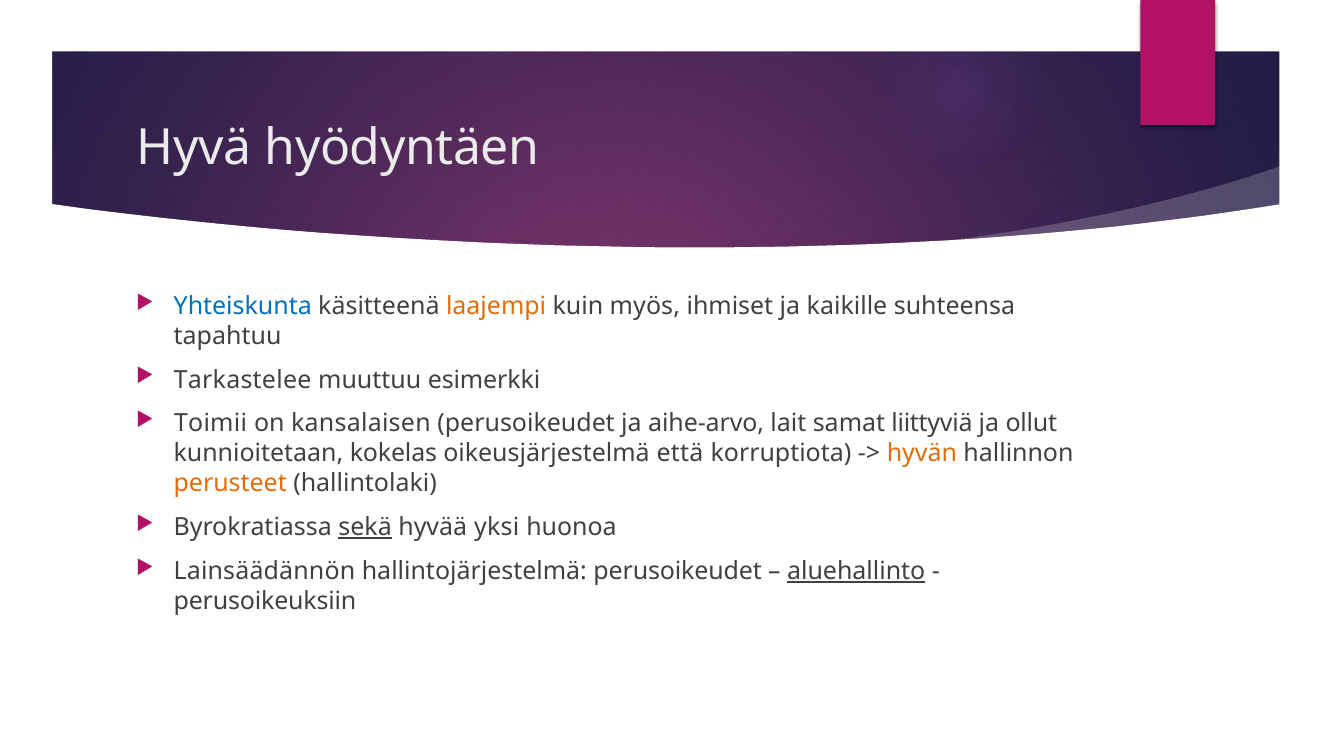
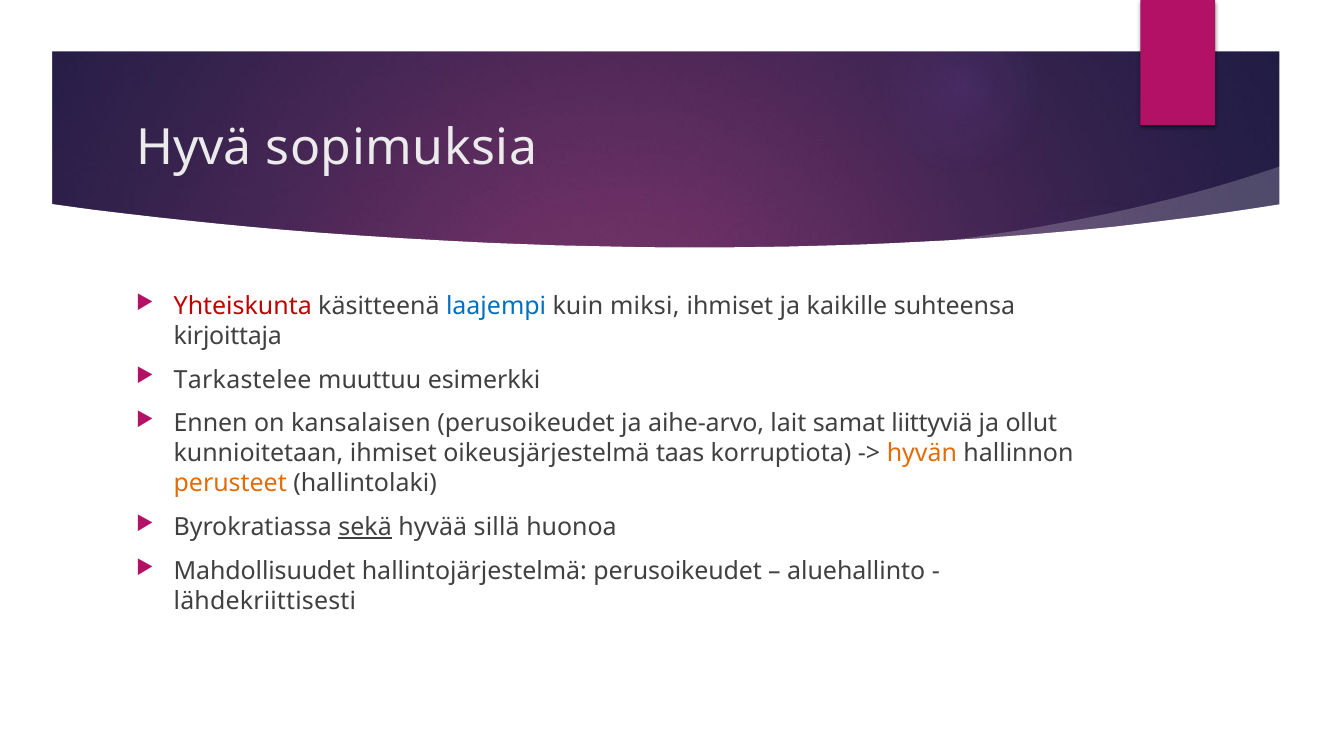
hyödyntäen: hyödyntäen -> sopimuksia (401, 148)
Yhteiskunta colour: blue -> red (243, 306)
laajempi colour: orange -> blue (496, 306)
myös: myös -> miksi (645, 306)
tapahtuu: tapahtuu -> kirjoittaja (228, 336)
Toimii: Toimii -> Ennen (211, 424)
kunnioitetaan kokelas: kokelas -> ihmiset (393, 454)
että: että -> taas (680, 454)
yksi: yksi -> sillä (497, 528)
Lainsäädännön: Lainsäädännön -> Mahdollisuudet (265, 571)
aluehallinto underline: present -> none (856, 571)
perusoikeuksiin: perusoikeuksiin -> lähdekriittisesti (265, 601)
